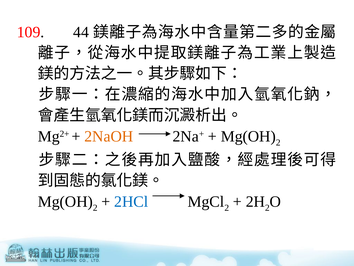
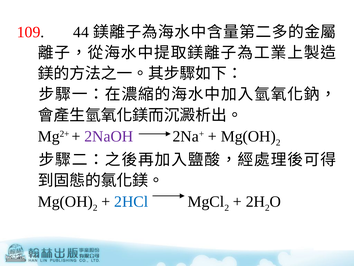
2NaOH colour: orange -> purple (109, 136)
